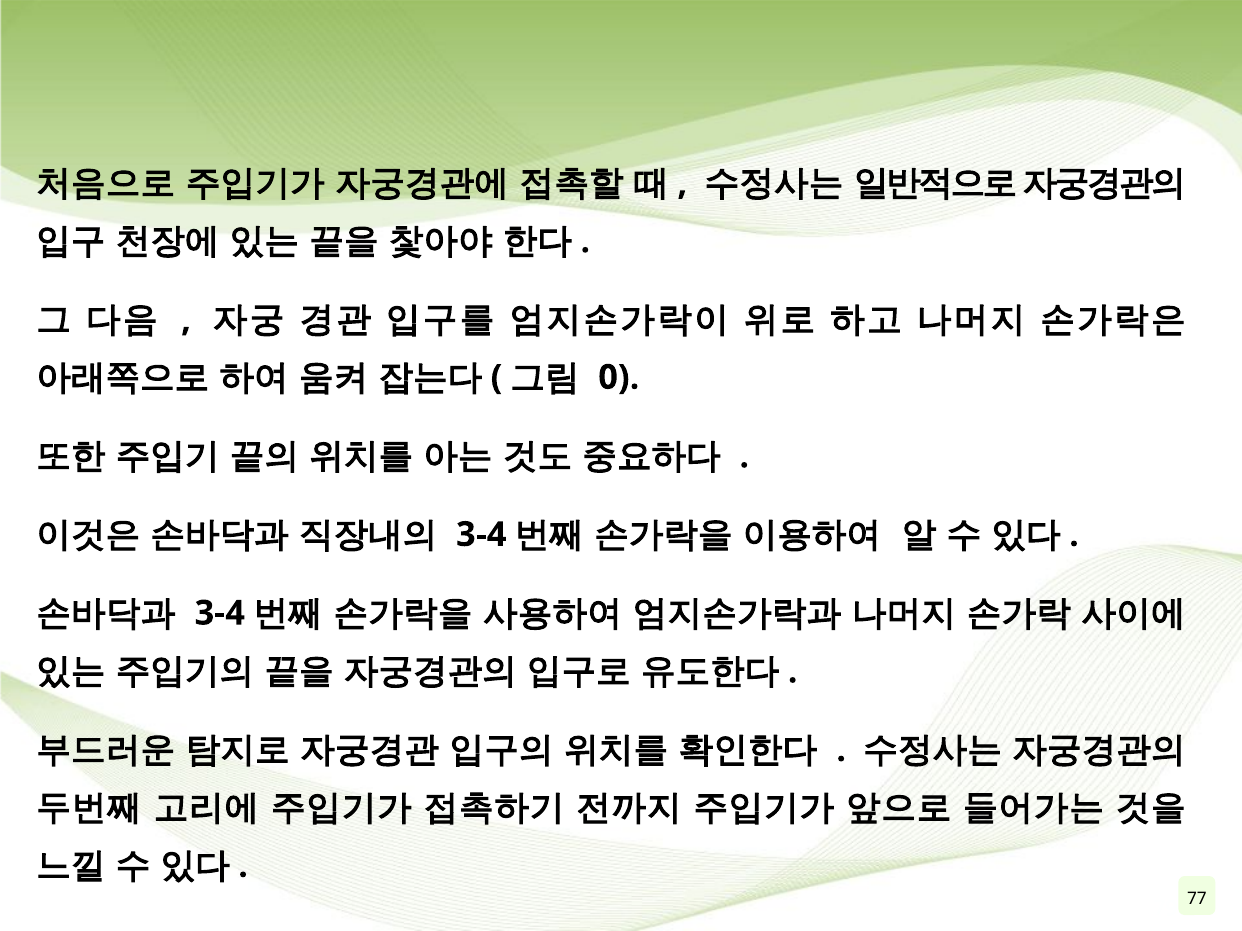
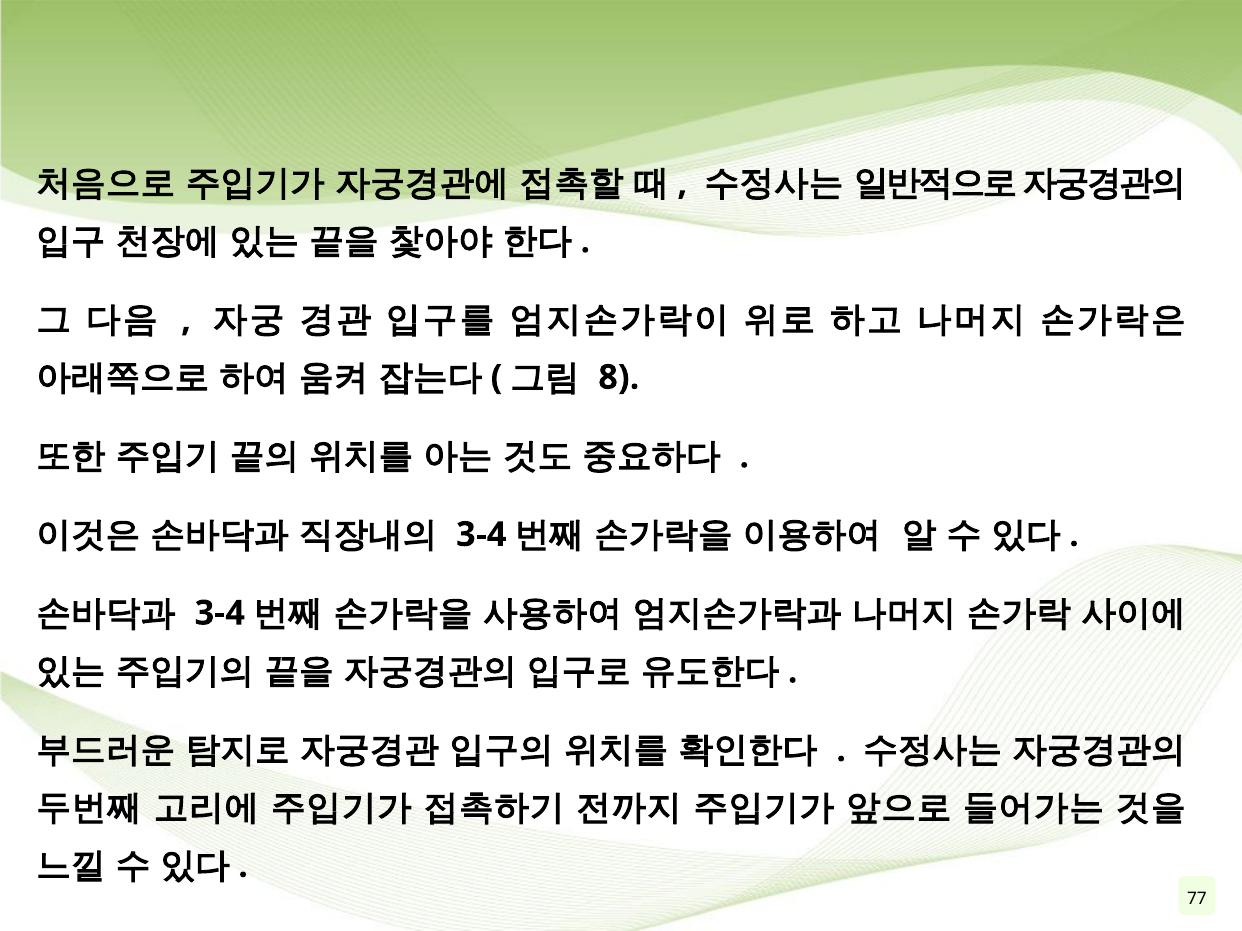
0: 0 -> 8 (619, 378)
